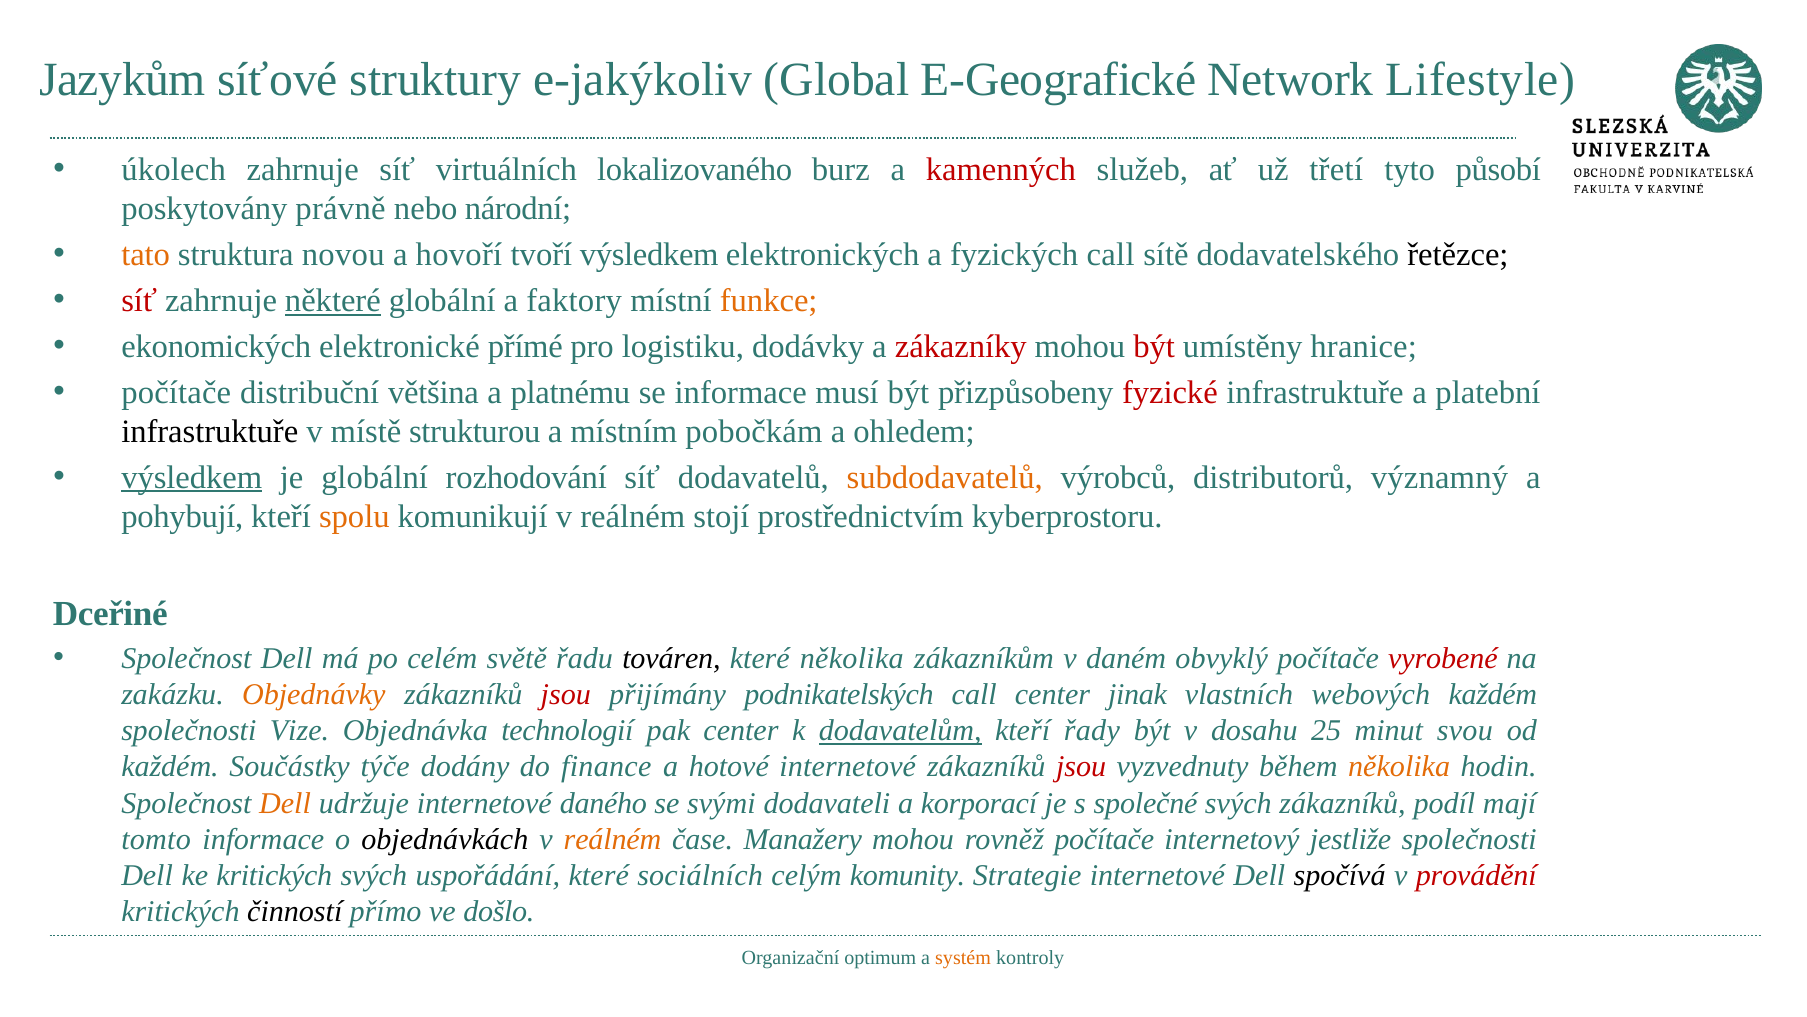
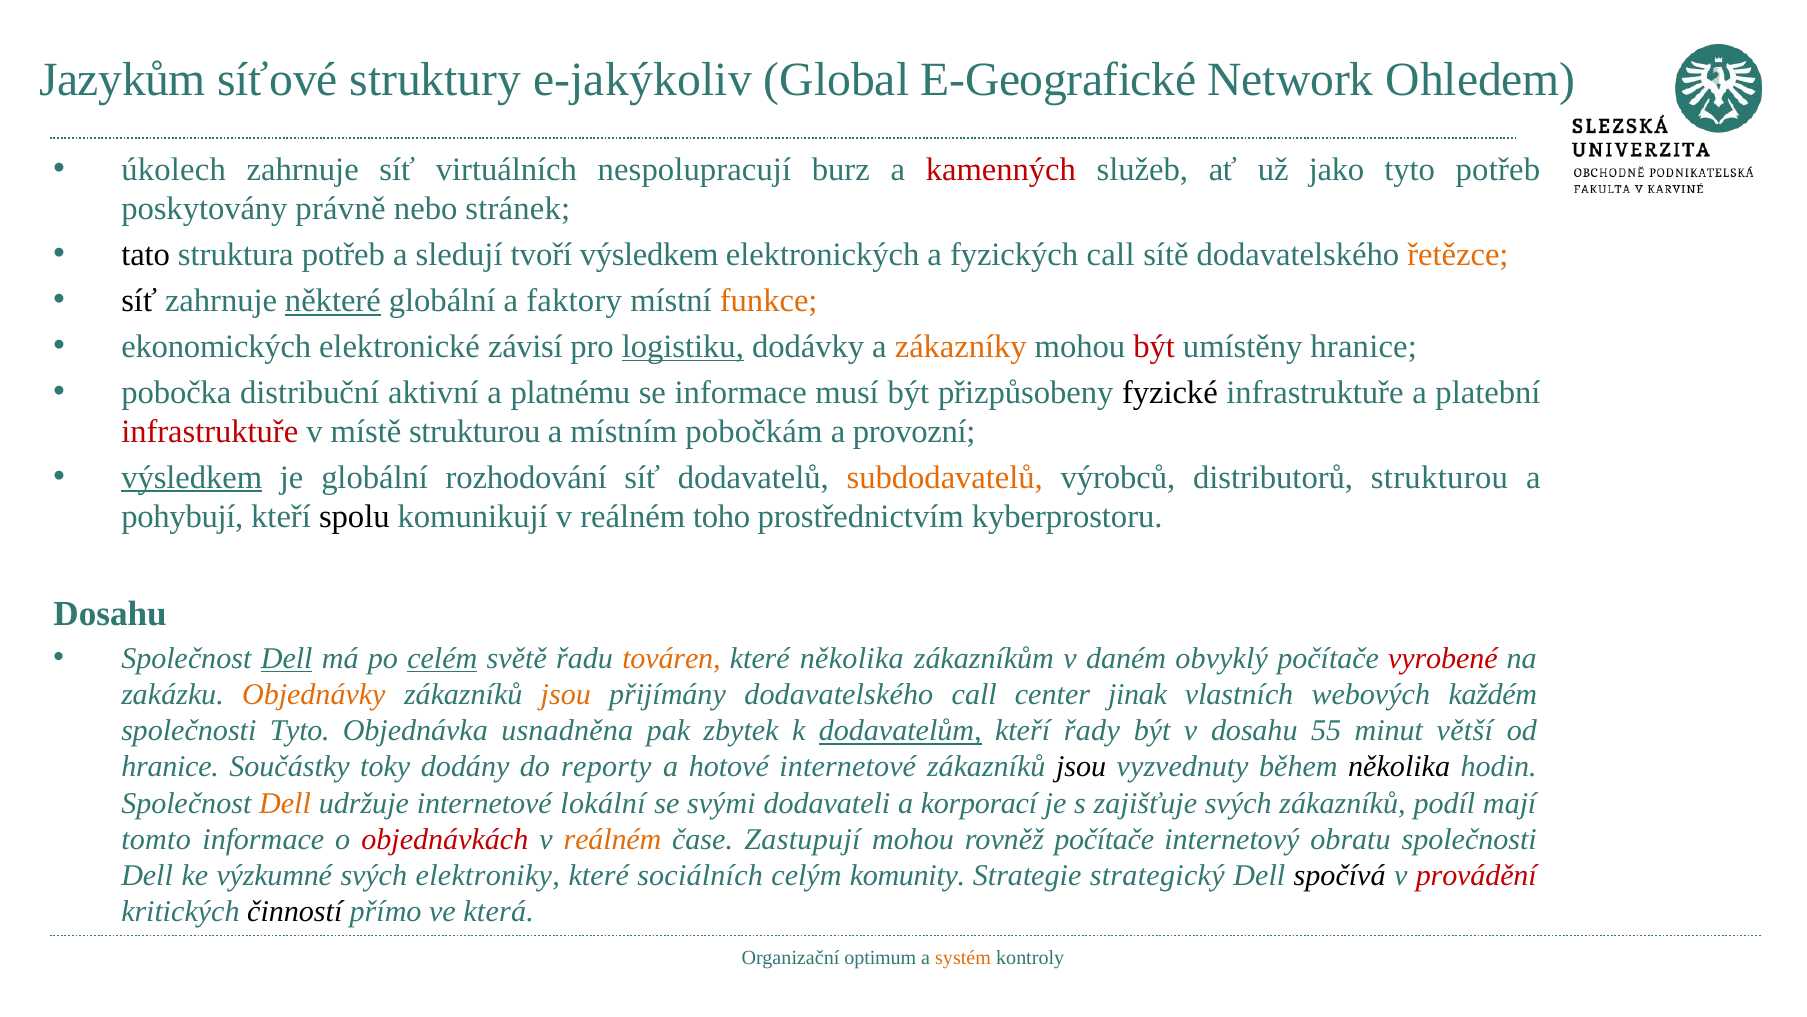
Lifestyle: Lifestyle -> Ohledem (1481, 79)
lokalizovaného: lokalizovaného -> nespolupracují (694, 170)
třetí: třetí -> jako (1337, 170)
tyto působí: působí -> potřeb (1498, 170)
národní: národní -> stránek (518, 209)
tato colour: orange -> black (146, 255)
struktura novou: novou -> potřeb (343, 255)
hovoří: hovoří -> sledují (459, 255)
řetězce colour: black -> orange (1458, 255)
síť colour: red -> black (139, 301)
přímé: přímé -> závisí (525, 346)
logistiku underline: none -> present (683, 346)
zákazníky colour: red -> orange (961, 346)
počítače: počítače -> pobočka (176, 392)
většina: většina -> aktivní (433, 392)
fyzické colour: red -> black (1170, 392)
infrastruktuře colour: black -> red (210, 431)
ohledem: ohledem -> provozní (914, 431)
distributorů významný: významný -> strukturou (1439, 477)
spolu colour: orange -> black (354, 516)
stojí: stojí -> toho (722, 516)
Dceřiné: Dceřiné -> Dosahu (110, 613)
Dell underline: none -> present (287, 658)
celém underline: none -> present (442, 658)
továren colour: black -> orange (671, 658)
jsou colour: red -> orange (566, 694)
přijímány podnikatelských: podnikatelských -> dodavatelského (839, 694)
společnosti Vize: Vize -> Tyto (300, 730)
technologií: technologií -> usnadněna (567, 730)
pak center: center -> zbytek (741, 730)
25: 25 -> 55 (1326, 730)
svou: svou -> větší (1465, 730)
každém: každém -> hranice (170, 767)
týče: týče -> toky (385, 767)
finance: finance -> reporty (606, 767)
jsou colour: red -> black (1081, 767)
několika colour: orange -> black (1399, 767)
daného: daného -> lokální (603, 803)
společné: společné -> zajišťuje (1145, 803)
objednávkách colour: black -> red (445, 839)
Manažery: Manažery -> Zastupují (802, 839)
jestliže: jestliže -> obratu (1351, 839)
ke kritických: kritických -> výzkumné (274, 875)
uspořádání: uspořádání -> elektroniky (488, 875)
Strategie internetové: internetové -> strategický (1157, 875)
došlo: došlo -> která (499, 911)
